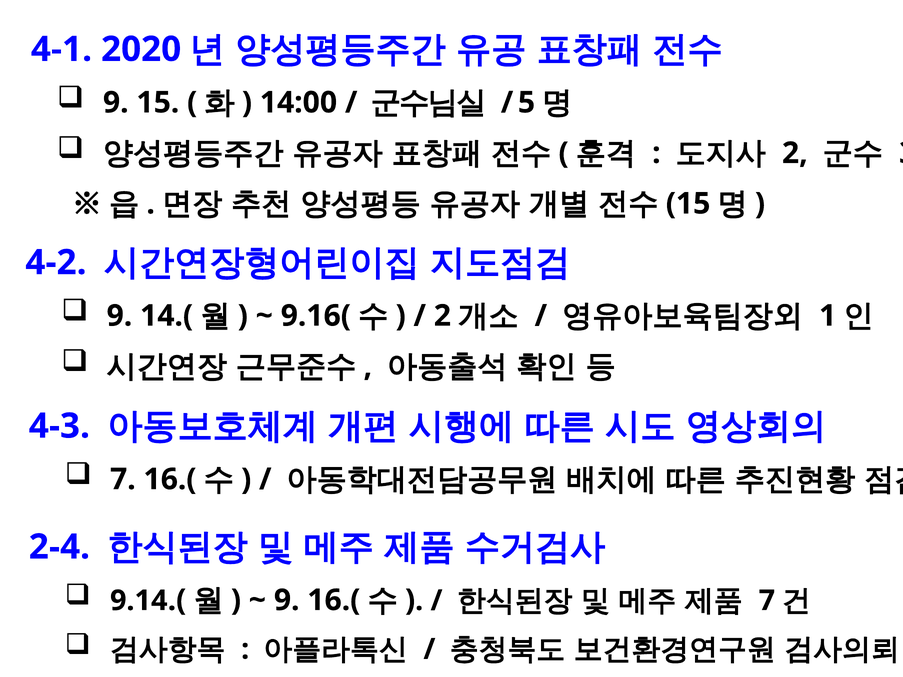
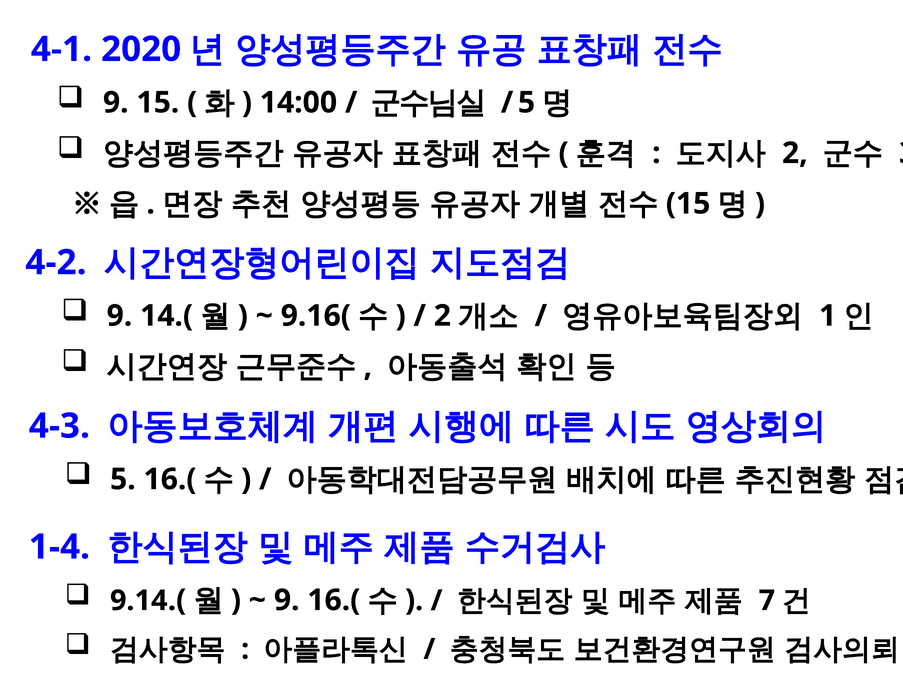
7: 7 -> 5 (123, 479)
2-4: 2-4 -> 1-4 (59, 547)
